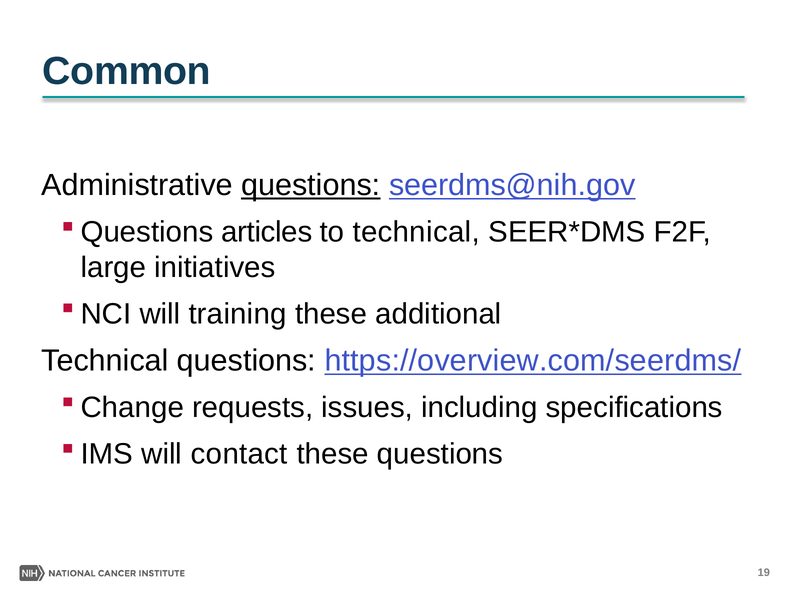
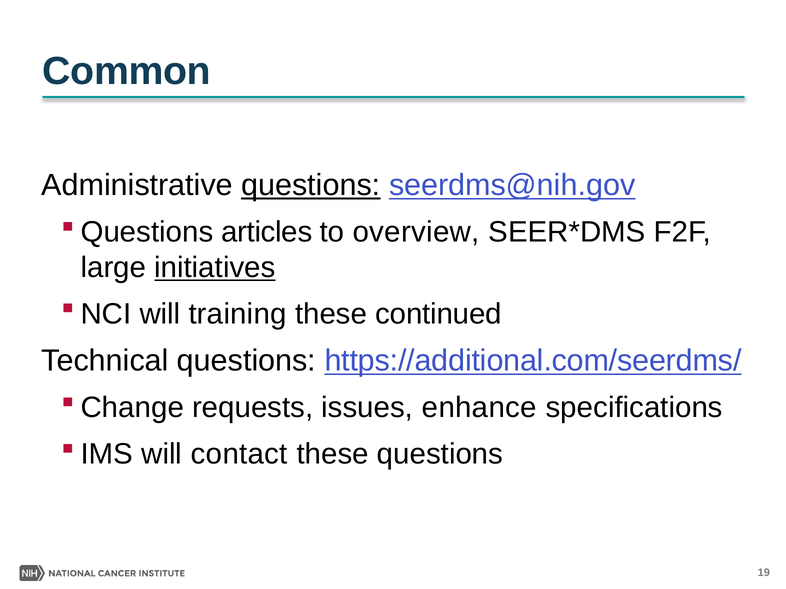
to technical: technical -> overview (416, 232)
initiatives underline: none -> present (215, 268)
additional: additional -> continued (438, 314)
https://overview.com/seerdms/: https://overview.com/seerdms/ -> https://additional.com/seerdms/ (533, 361)
including: including -> enhance (479, 408)
